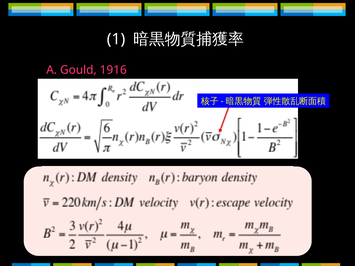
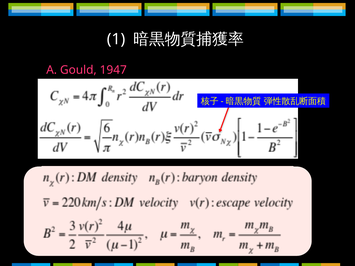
1916: 1916 -> 1947 (113, 70)
